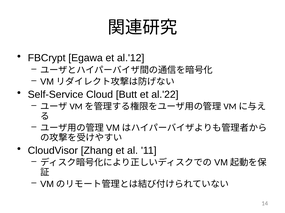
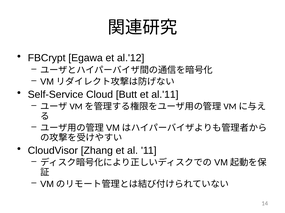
al.'22: al.'22 -> al.'11 (165, 95)
